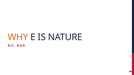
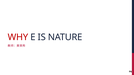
WHY colour: orange -> red (18, 37)
